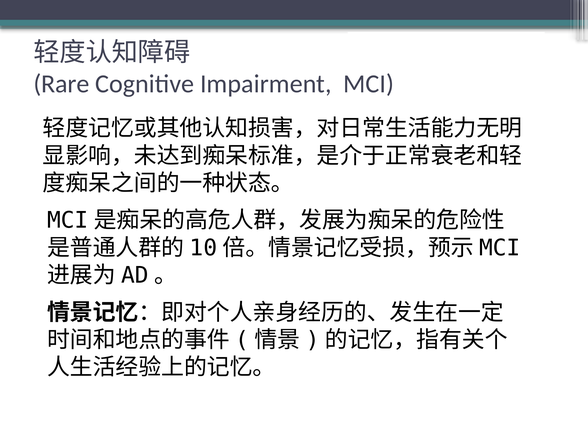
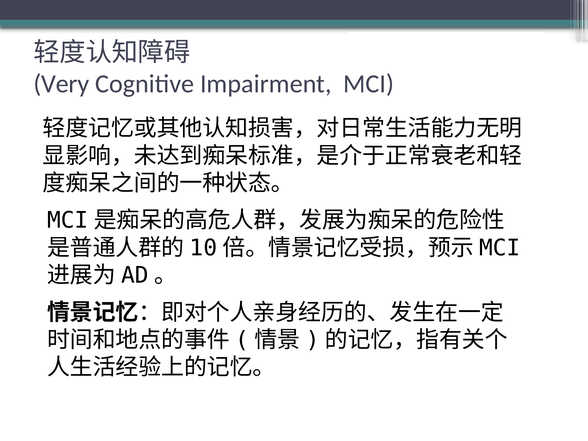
Rare: Rare -> Very (61, 84)
